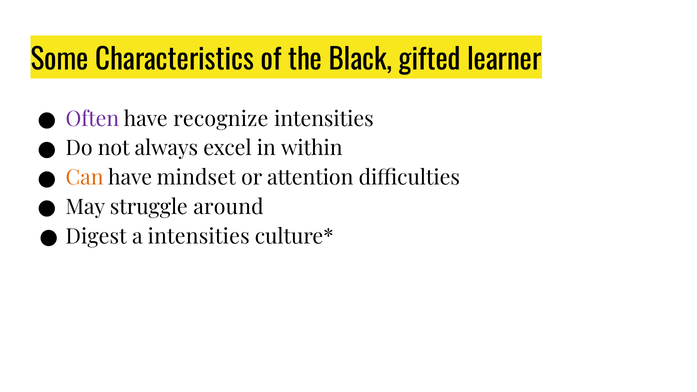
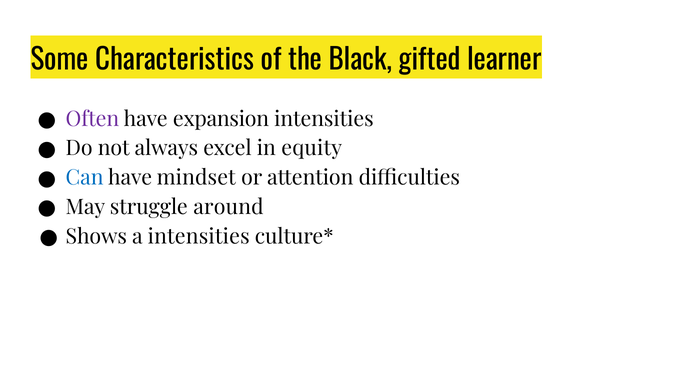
recognize: recognize -> expansion (221, 119)
within: within -> equity (312, 148)
Can colour: orange -> blue (85, 178)
Digest: Digest -> Shows (96, 237)
